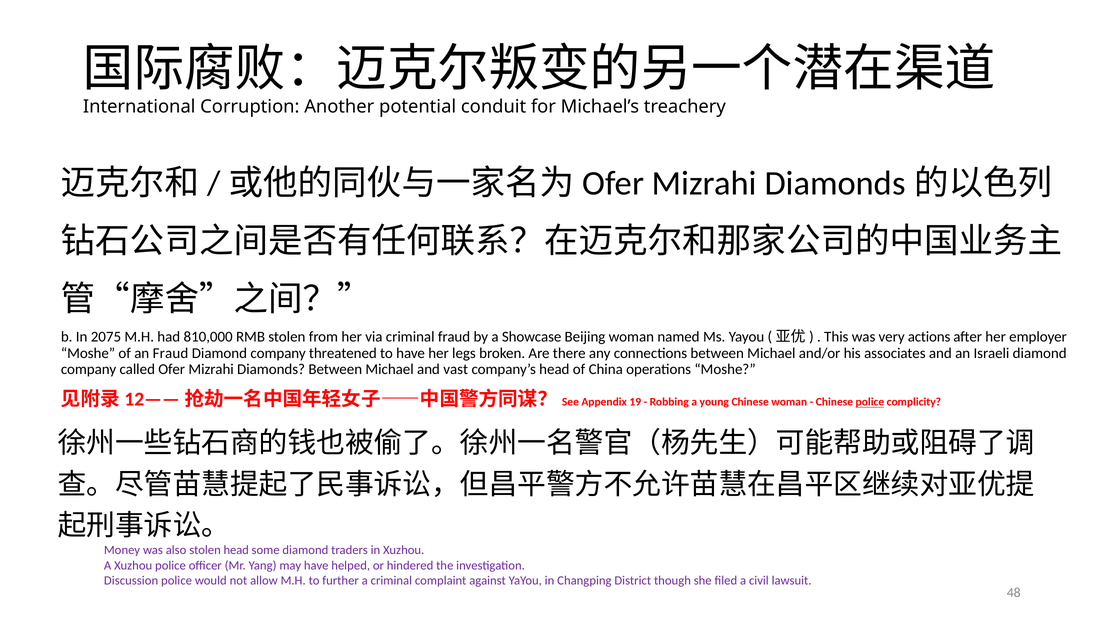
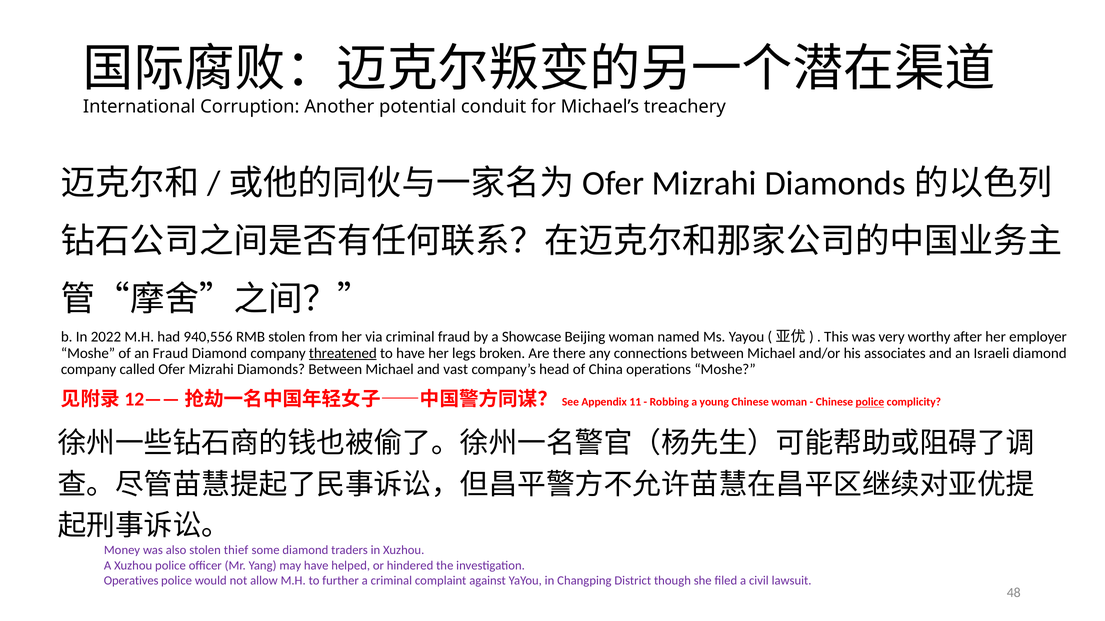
2075: 2075 -> 2022 (106, 337)
810,000: 810,000 -> 940,556 (208, 337)
actions: actions -> worthy (929, 337)
threatened underline: none -> present (343, 354)
19: 19 -> 11 (635, 403)
stolen head: head -> thief (236, 551)
Discussion: Discussion -> Operatives (131, 581)
